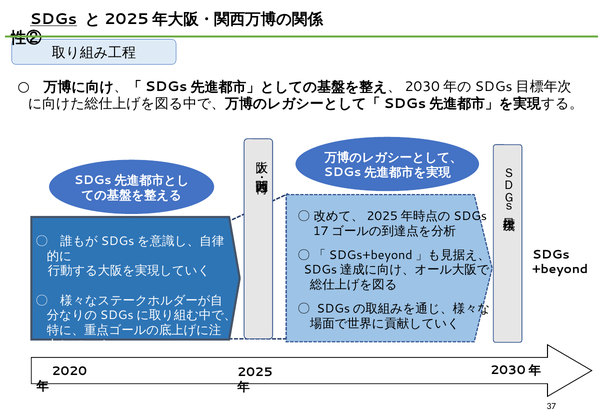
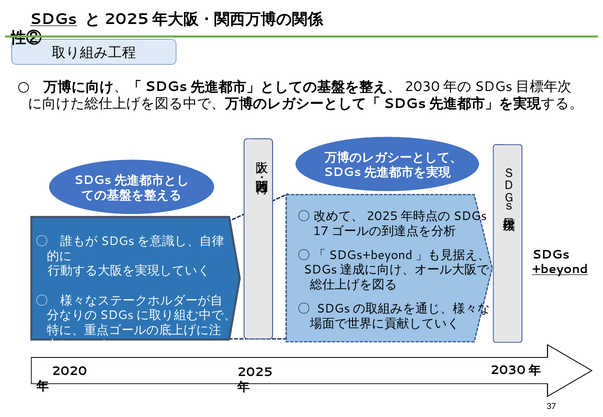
+beyond underline: none -> present (560, 270)
